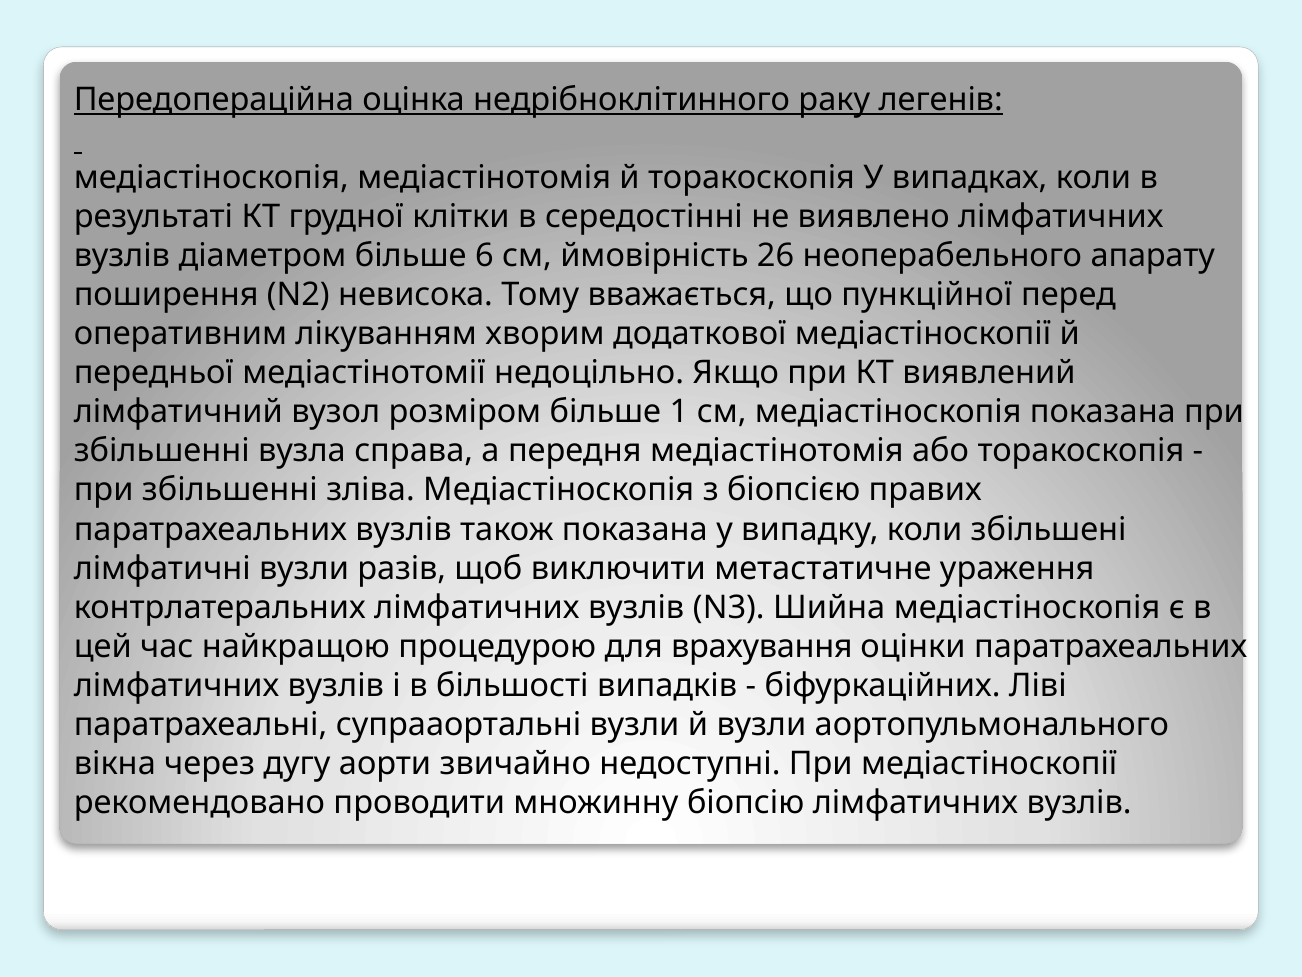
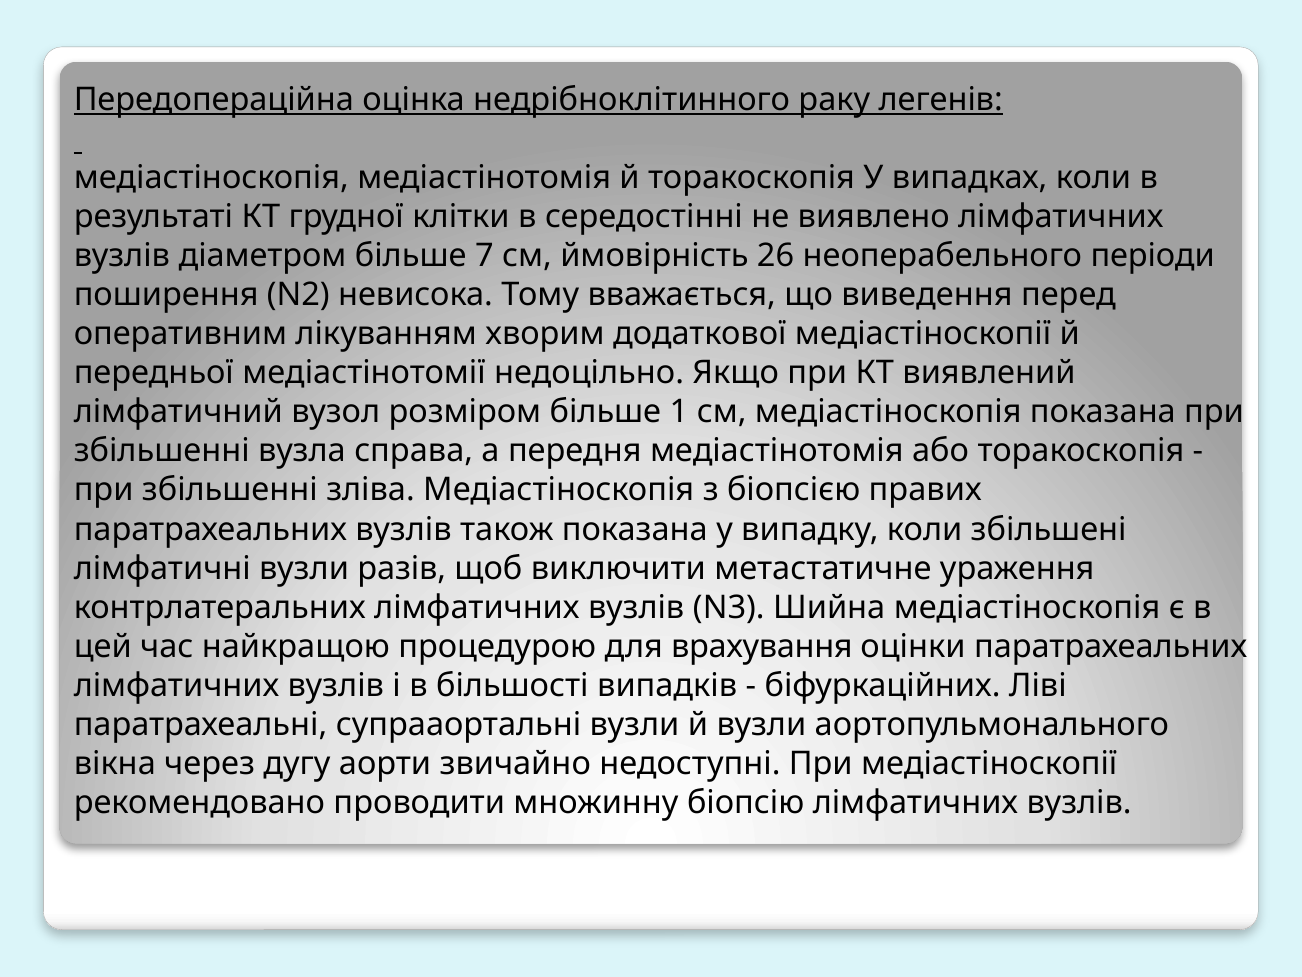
6: 6 -> 7 (484, 256)
апарату: апарату -> періоди (1153, 256)
пункційної: пункційної -> виведення (927, 295)
